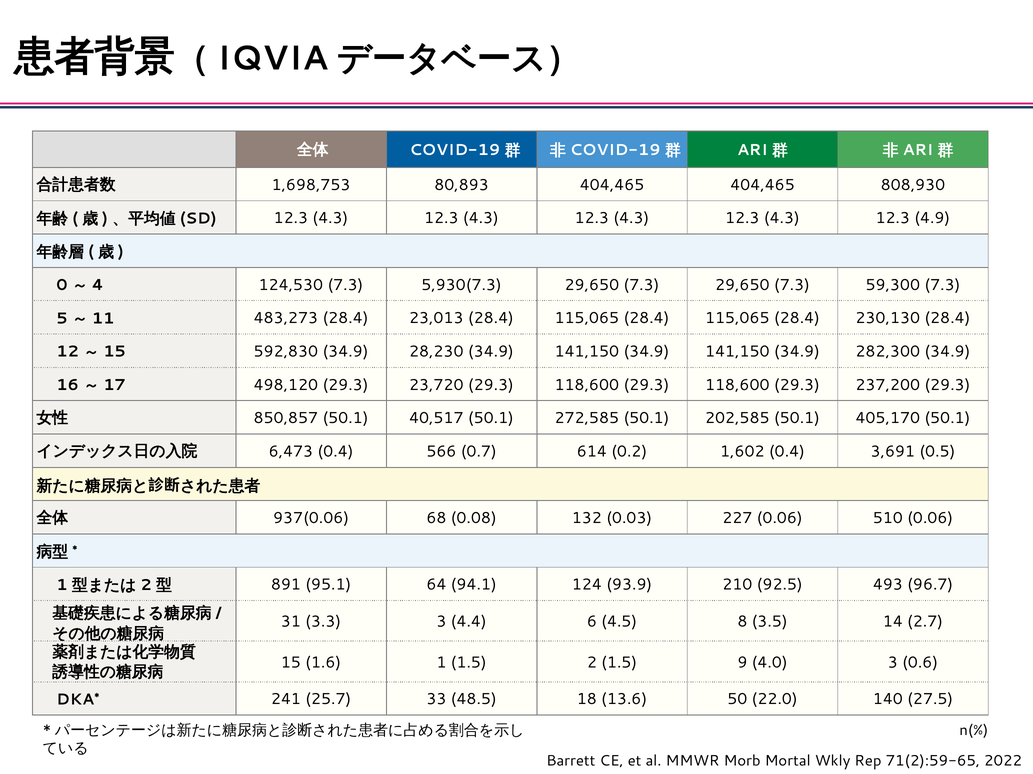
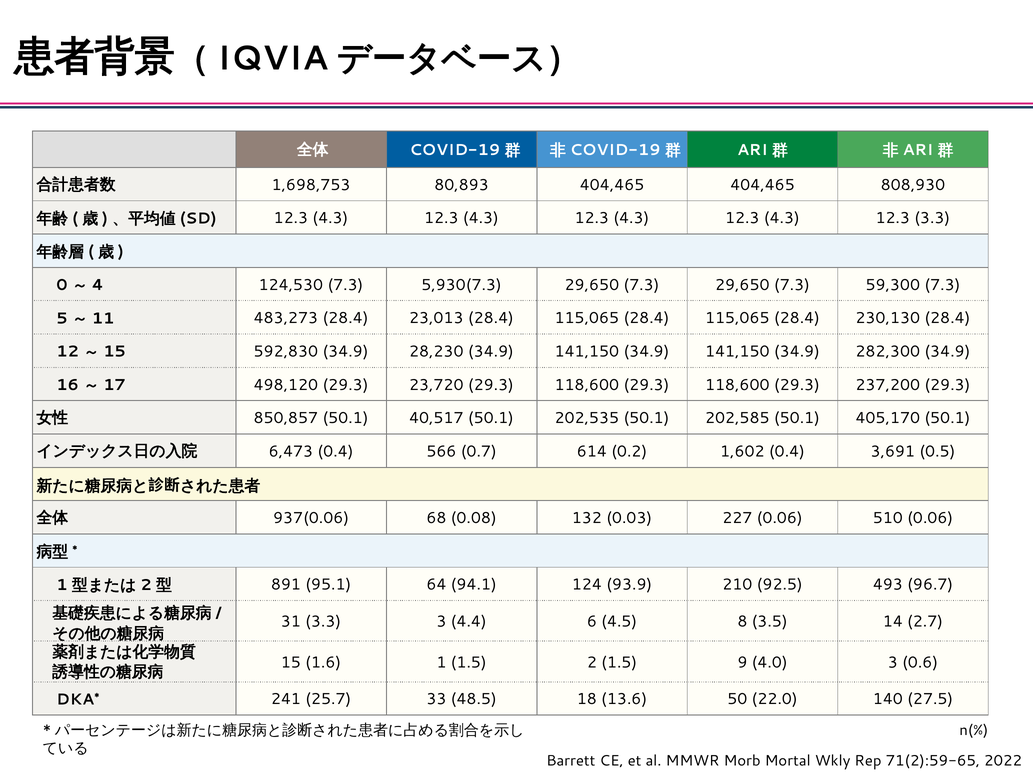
12.3 4.9: 4.9 -> 3.3 (932, 218)
272,585: 272,585 -> 202,535 (587, 419)
